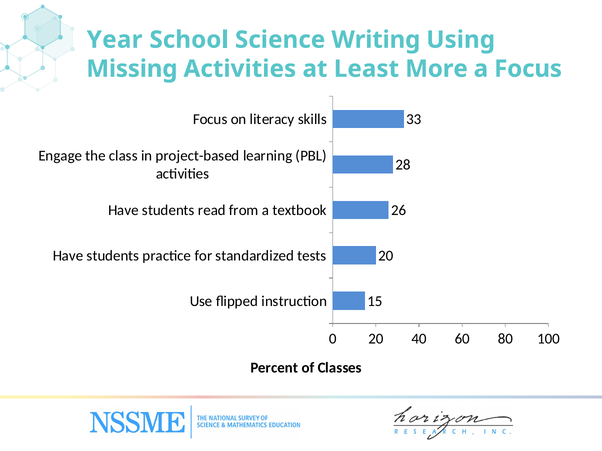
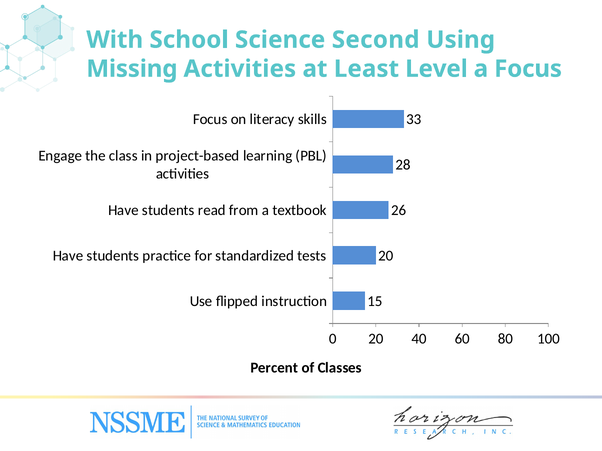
Year: Year -> With (115, 40)
Writing: Writing -> Second (376, 40)
More: More -> Level (436, 69)
